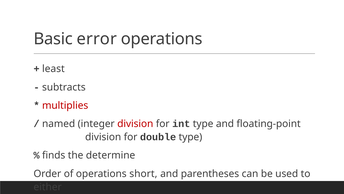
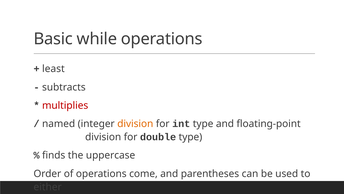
error: error -> while (97, 39)
division colour: red -> orange (135, 123)
determine: determine -> uppercase (111, 155)
short: short -> come (143, 173)
